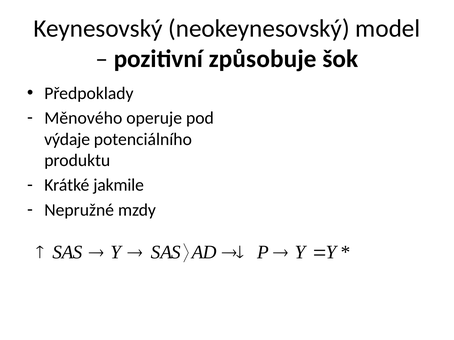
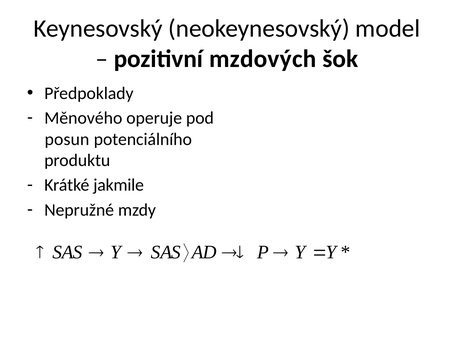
způsobuje: způsobuje -> mzdových (263, 59)
výdaje: výdaje -> posun (67, 139)
